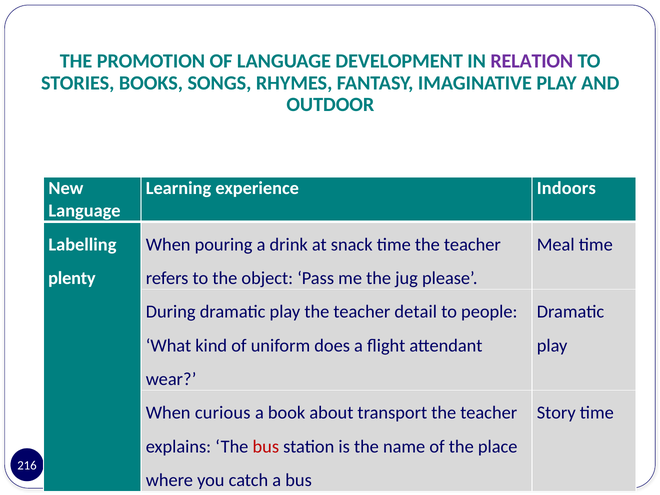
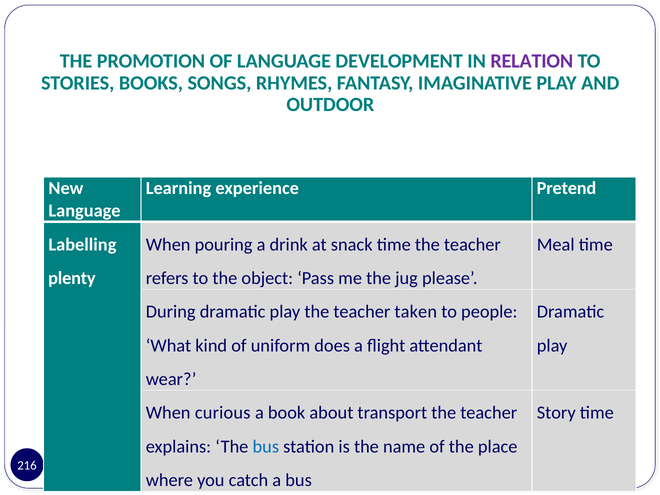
Indoors: Indoors -> Pretend (566, 188)
detail: detail -> taken (416, 312)
bus colour: red -> blue (266, 447)
